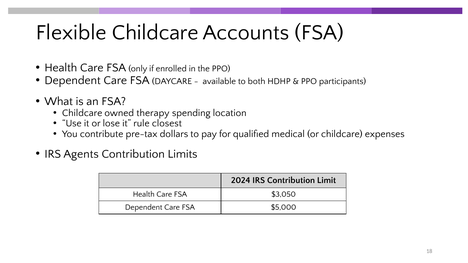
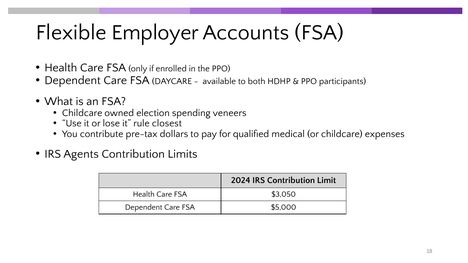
Flexible Childcare: Childcare -> Employer (155, 32)
therapy: therapy -> election (153, 113)
location: location -> veneers (230, 113)
